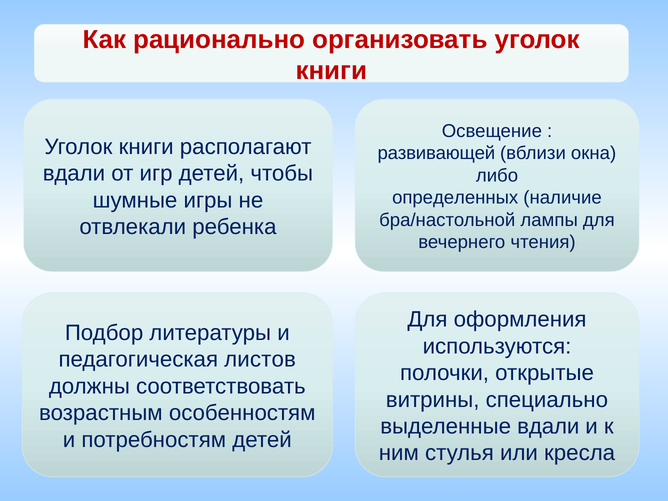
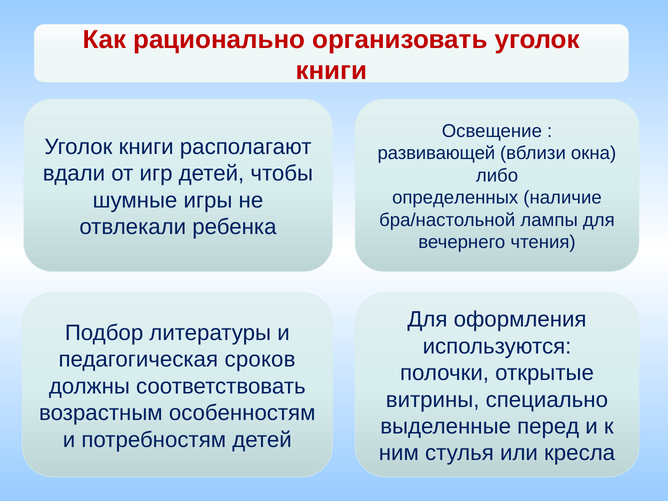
листов: листов -> сроков (260, 360)
выделенные вдали: вдали -> перед (548, 426)
